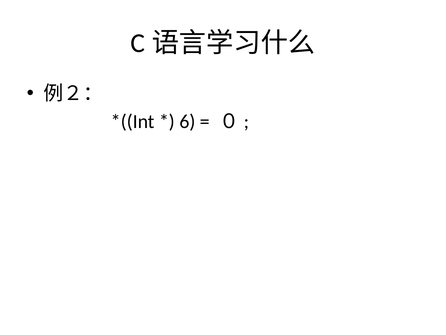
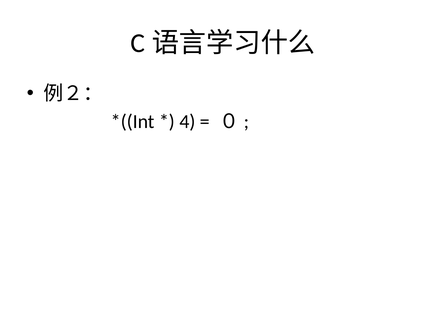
6: 6 -> 4 (187, 121)
